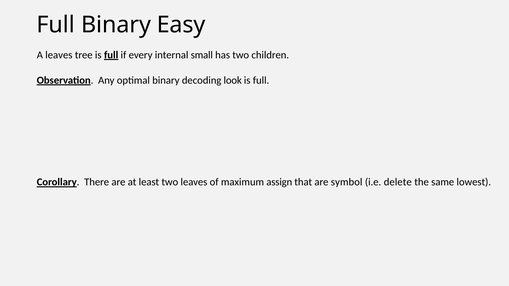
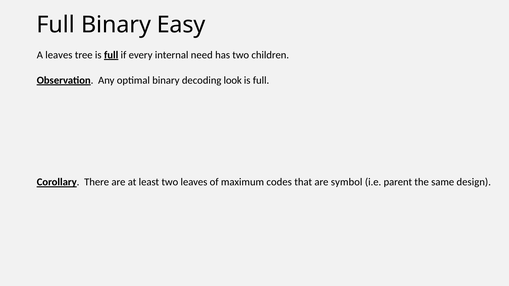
small: small -> need (202, 55)
assign: assign -> codes (279, 182)
delete: delete -> parent (398, 182)
lowest: lowest -> design (474, 182)
